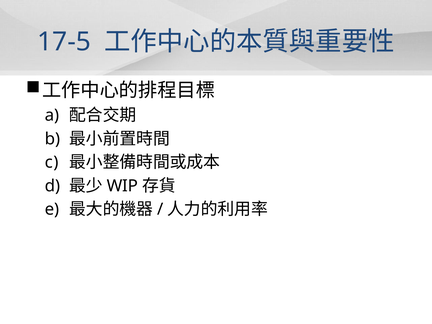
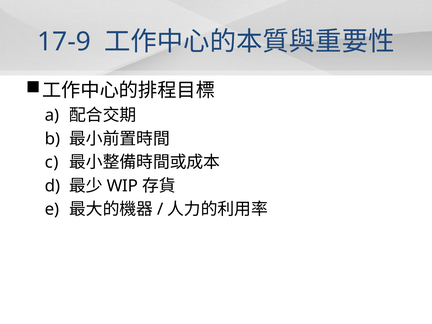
17-5: 17-5 -> 17-9 (64, 42)
